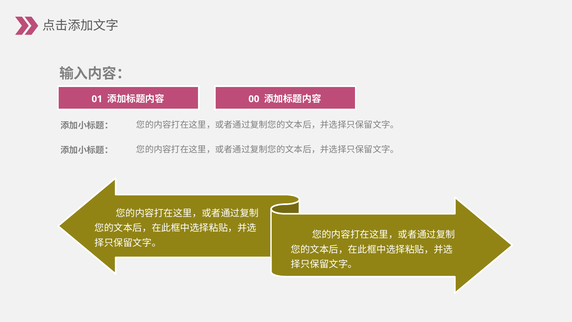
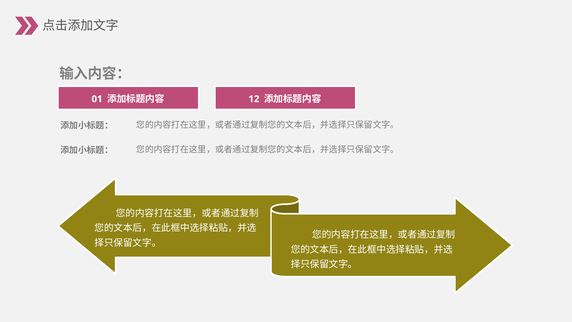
00: 00 -> 12 (254, 99)
